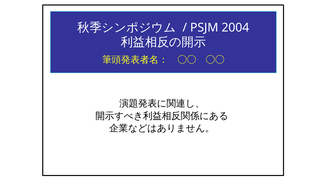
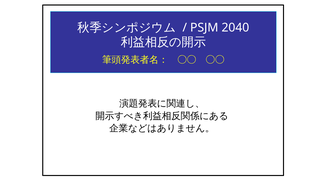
2004: 2004 -> 2040 (235, 28)
